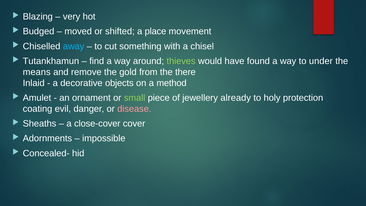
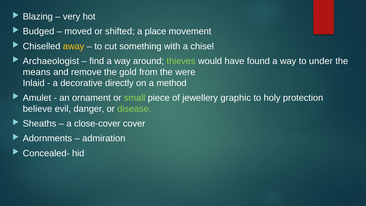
away colour: light blue -> yellow (74, 46)
Tutankhamun: Tutankhamun -> Archaeologist (51, 61)
there: there -> were (185, 72)
objects: objects -> directly (119, 83)
already: already -> graphic (236, 98)
coating: coating -> believe (37, 109)
disease colour: pink -> light green (134, 109)
impossible: impossible -> admiration (104, 138)
